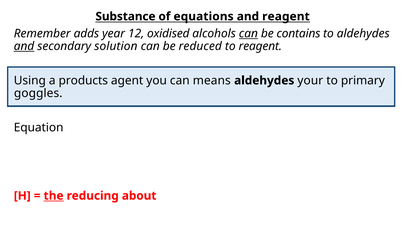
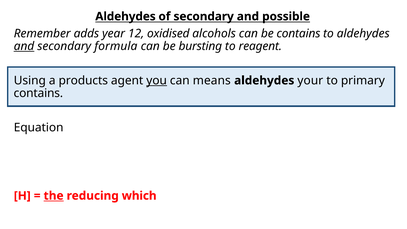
Substance: Substance -> Aldehydes (125, 16)
of equations: equations -> secondary (204, 16)
and reagent: reagent -> possible (286, 16)
can underline: present -> none (248, 34)
solution: solution -> formula (116, 46)
reduced: reduced -> bursting (200, 46)
you underline: none -> present (157, 80)
goggles: goggles -> contains (38, 93)
about: about -> which (139, 196)
